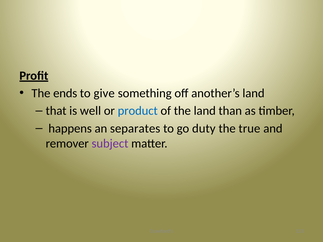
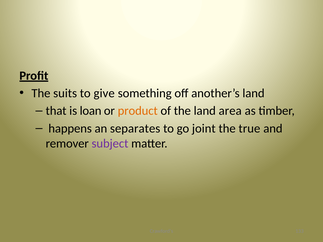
ends: ends -> suits (65, 93)
well: well -> loan (91, 111)
product colour: blue -> orange (138, 111)
than: than -> area (230, 111)
duty: duty -> joint (204, 129)
